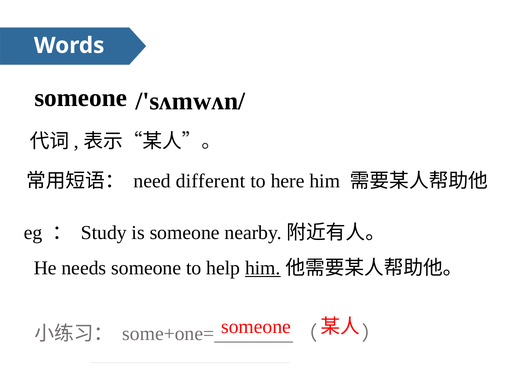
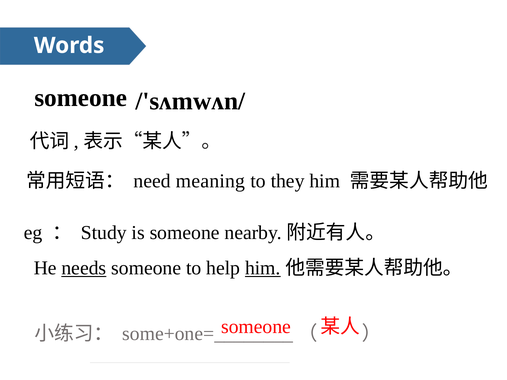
different: different -> meaning (210, 181)
here: here -> they (288, 181)
needs underline: none -> present (84, 268)
